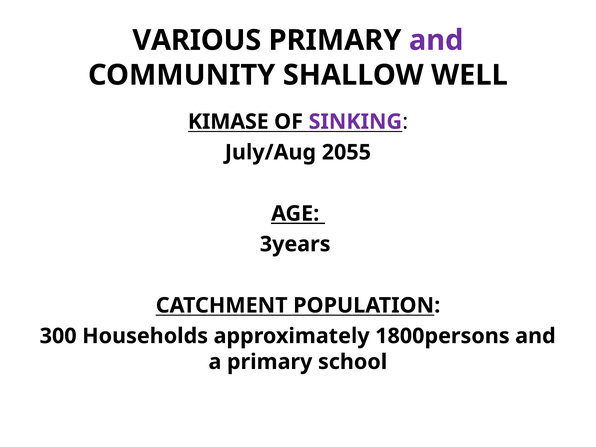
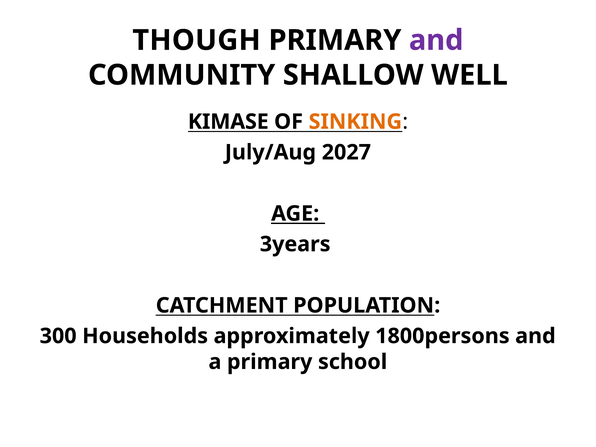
VARIOUS: VARIOUS -> THOUGH (197, 40)
SINKING colour: purple -> orange (355, 122)
2055: 2055 -> 2027 (346, 152)
